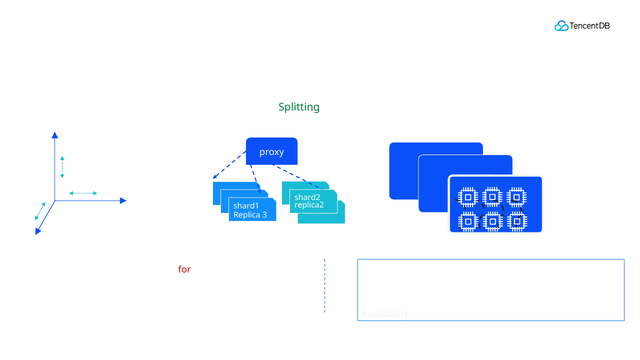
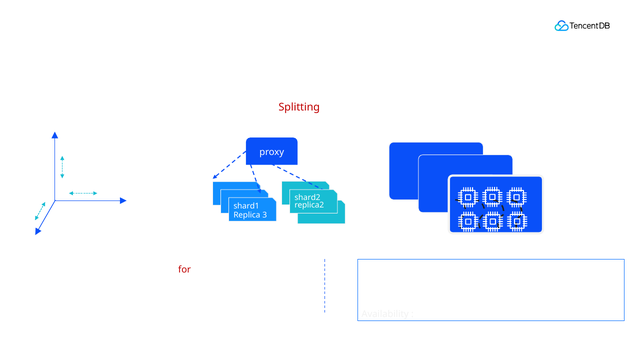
Splitting colour: green -> red (299, 107)
